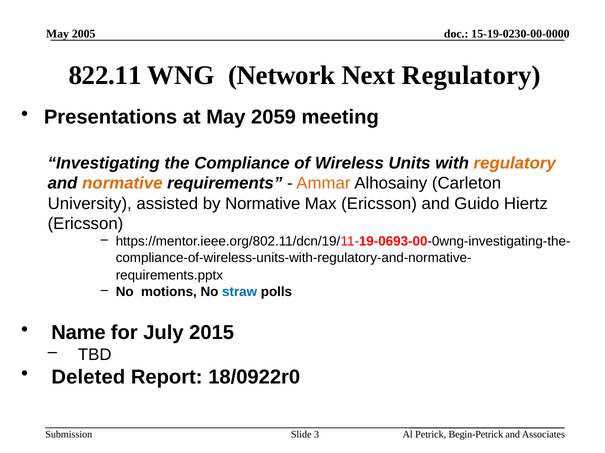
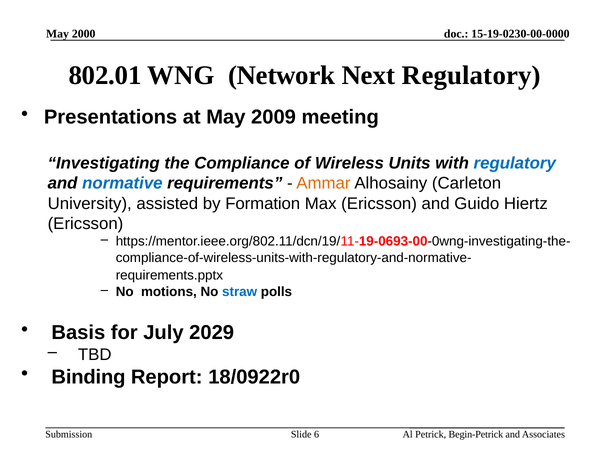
2005: 2005 -> 2000 (84, 34)
822.11: 822.11 -> 802.01 (105, 75)
2059: 2059 -> 2009 (274, 117)
regulatory colour: orange -> blue (515, 164)
normative colour: orange -> blue (122, 184)
by Normative: Normative -> Formation (263, 204)
Name: Name -> Basis (78, 333)
2015: 2015 -> 2029 (212, 333)
Deleted: Deleted -> Binding (88, 378)
3: 3 -> 6 (317, 435)
